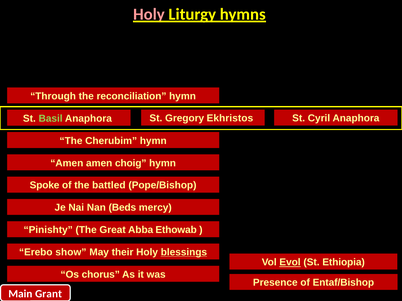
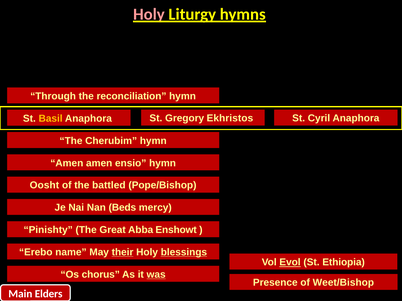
Basil colour: light green -> yellow (51, 119)
choig: choig -> ensio (131, 163)
Spoke: Spoke -> Oosht (44, 186)
Ethowab: Ethowab -> Enshowt (176, 230)
show: show -> name (71, 253)
their underline: none -> present (123, 253)
was underline: none -> present (156, 275)
Entaf/Bishop: Entaf/Bishop -> Weet/Bishop (343, 283)
Grant: Grant -> Elders (49, 294)
